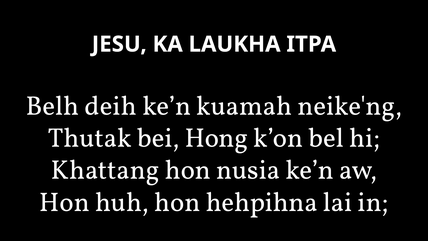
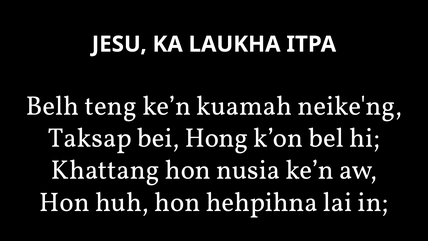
deih: deih -> teng (111, 106)
Thutak: Thutak -> Taksap (90, 138)
